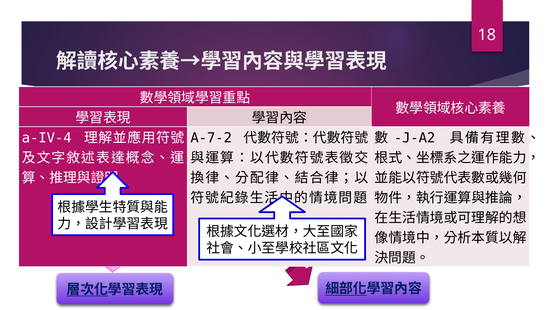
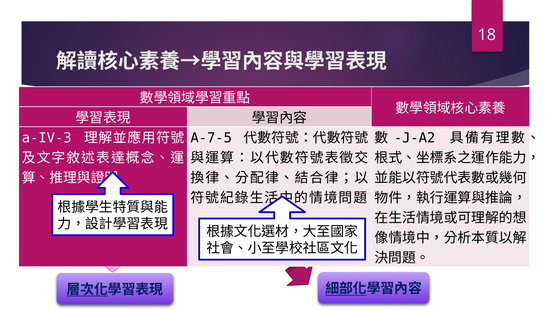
a-IV-4: a-IV-4 -> a-IV-3 (47, 138)
A-7-2: A-7-2 -> A-7-5 (211, 138)
